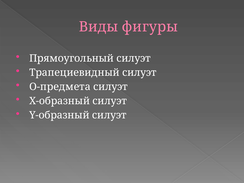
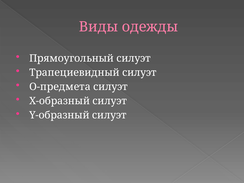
фигуры: фигуры -> одежды (150, 27)
